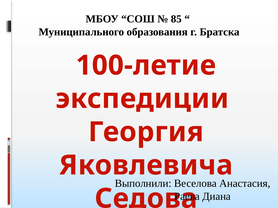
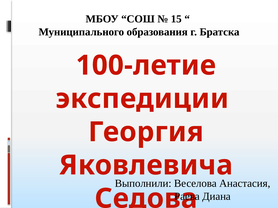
85: 85 -> 15 (176, 19)
